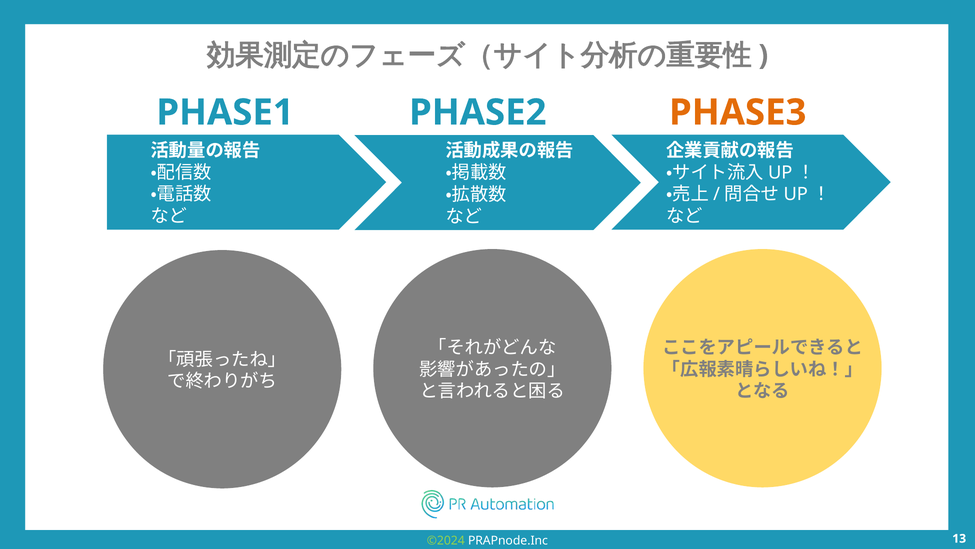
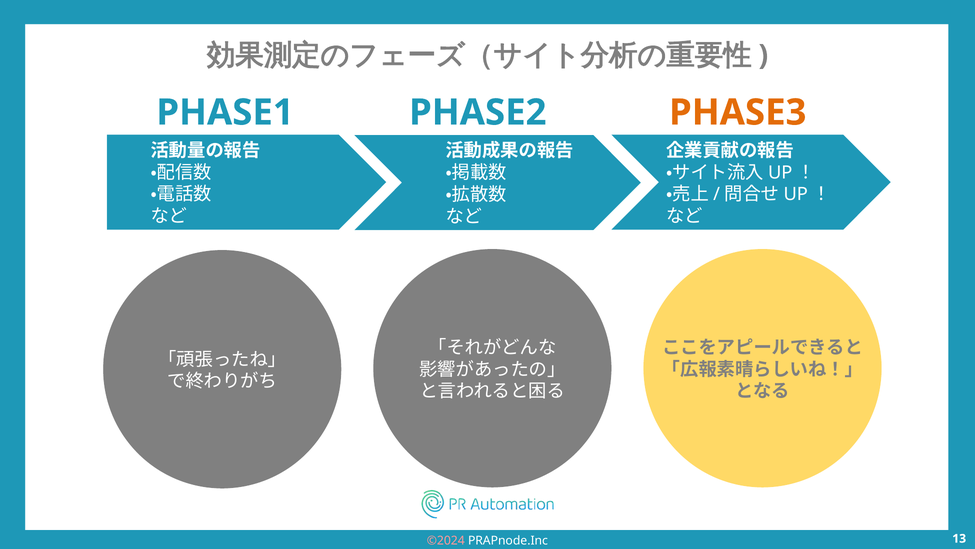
©2024 colour: light green -> pink (446, 540)
